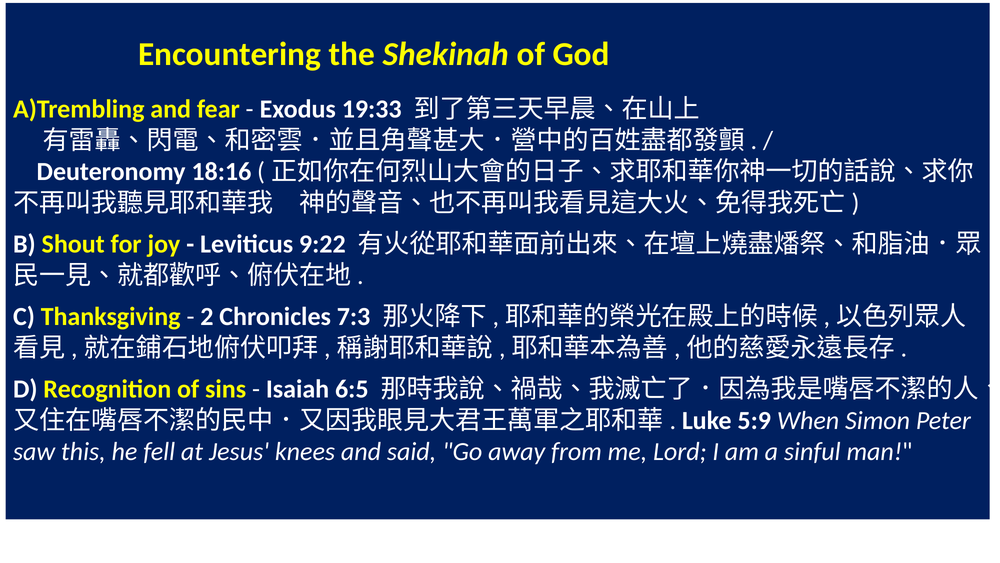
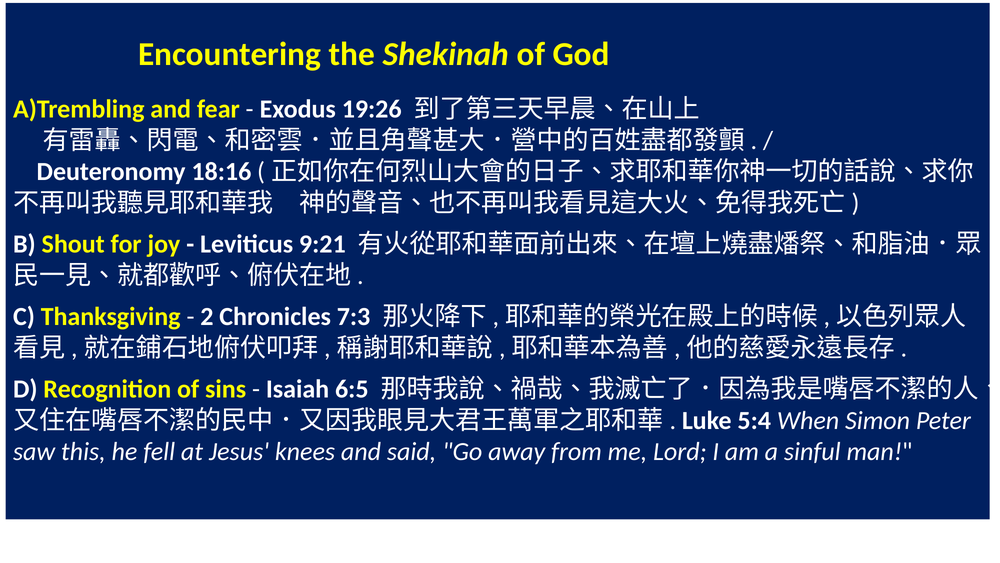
19:33: 19:33 -> 19:26 (372, 109)
9:22: 9:22 -> 9:21 (322, 244)
5:9: 5:9 -> 5:4 (754, 420)
